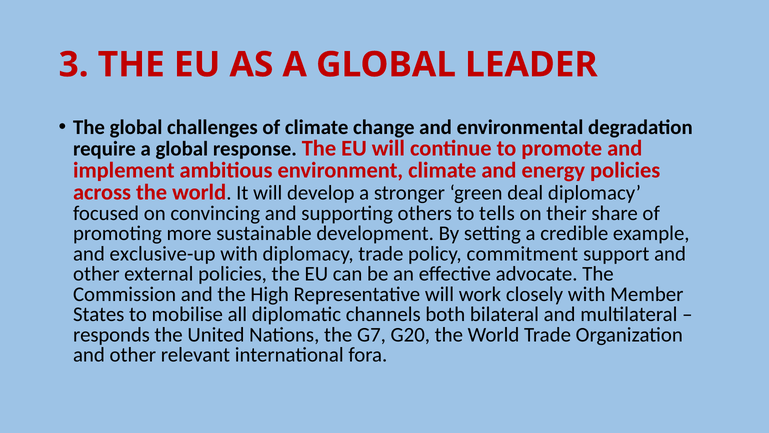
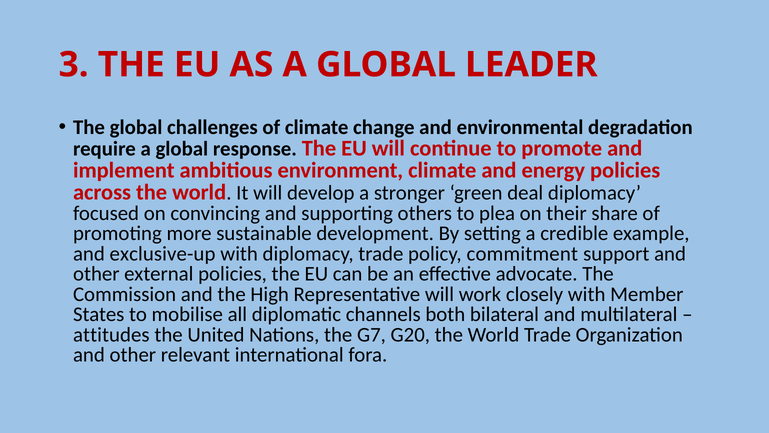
tells: tells -> plea (497, 213)
responds: responds -> attitudes (111, 334)
